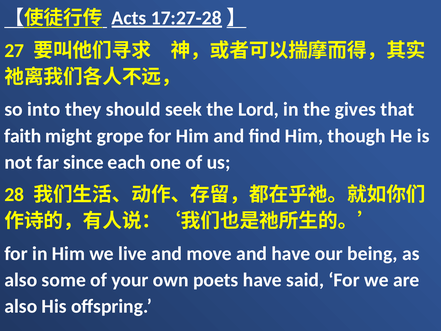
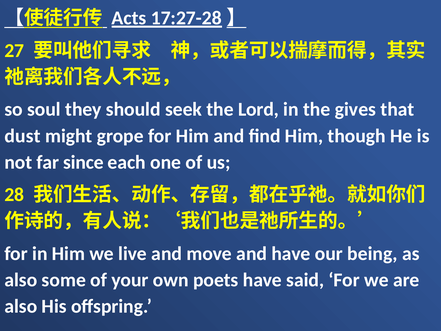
into: into -> soul (44, 109)
faith: faith -> dust (22, 136)
